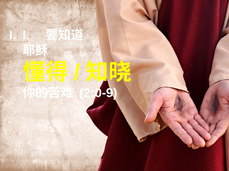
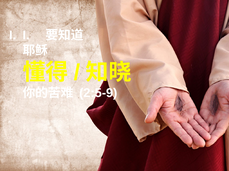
2:0-9: 2:0-9 -> 2:5-9 (98, 93)
